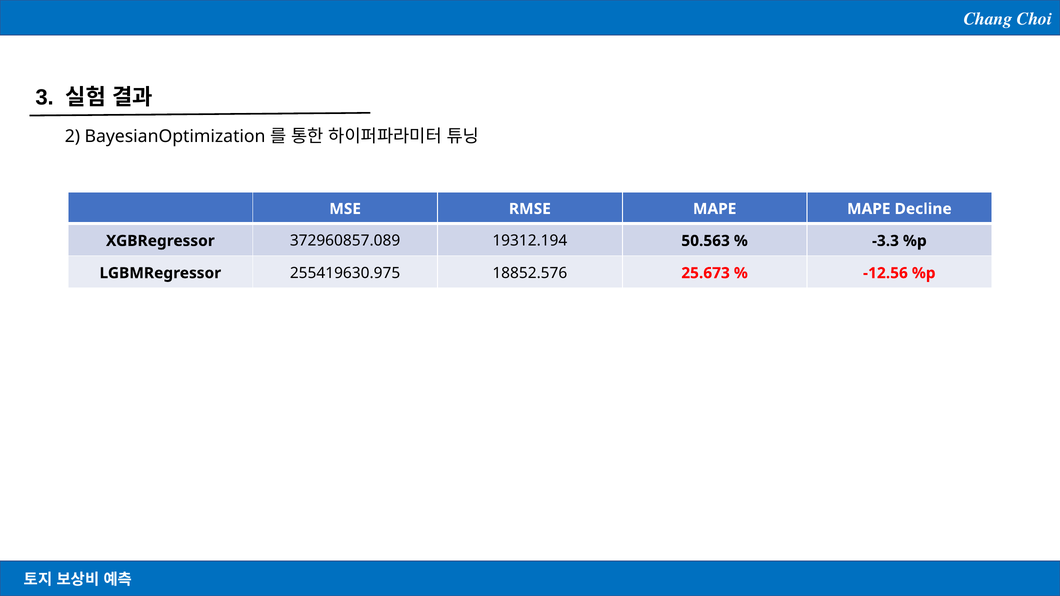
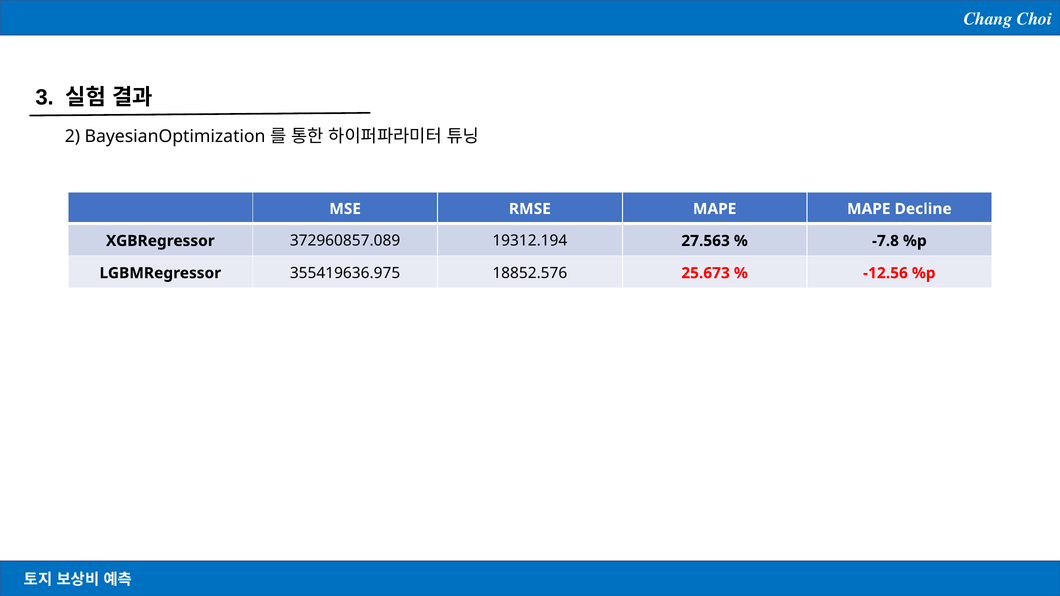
50.563: 50.563 -> 27.563 (706, 241)
-3.3: -3.3 -> -7.8 (885, 241)
255419630.975: 255419630.975 -> 355419636.975 (345, 273)
